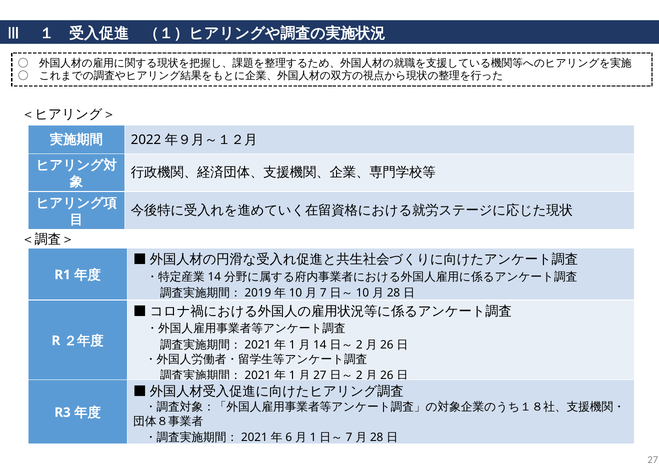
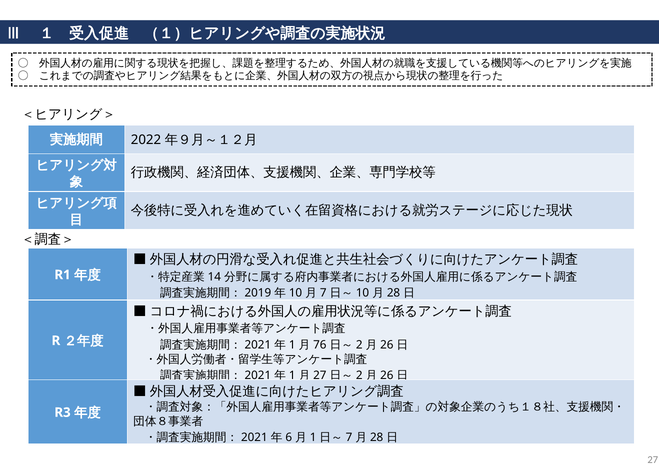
14: 14 -> 76 (320, 345)
